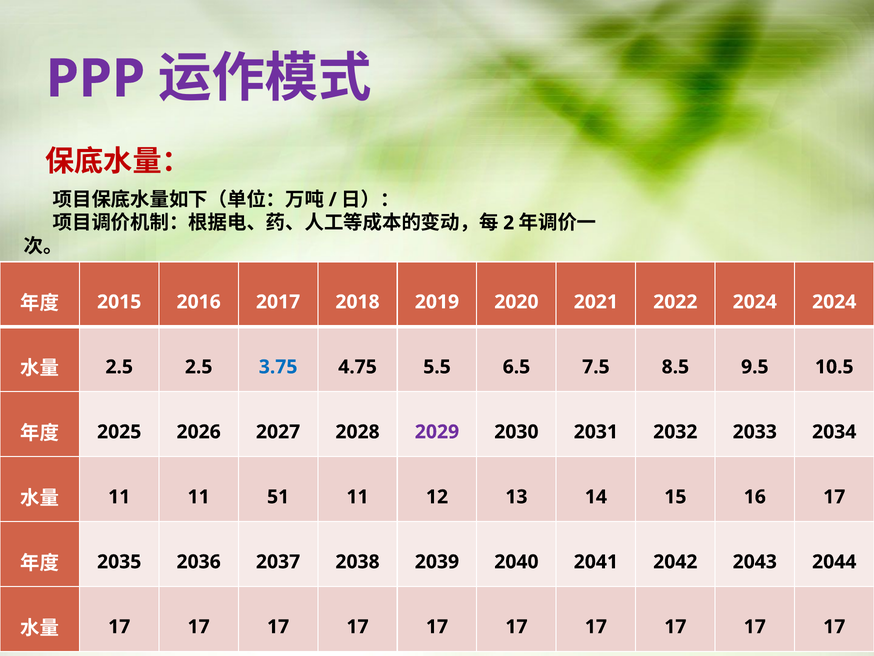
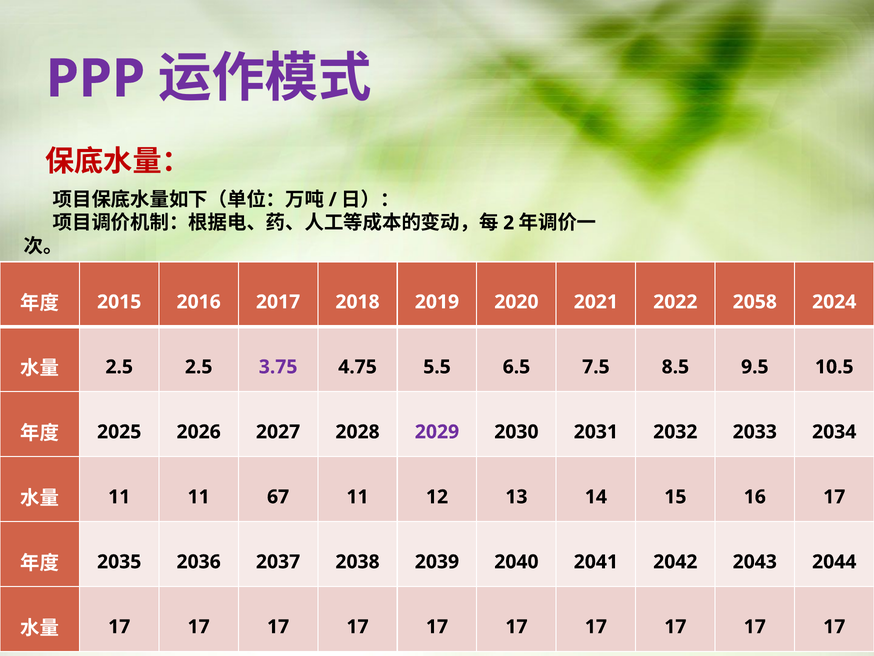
2022 2024: 2024 -> 2058 (755, 302)
3.75 colour: blue -> purple (278, 367)
51: 51 -> 67 (278, 496)
